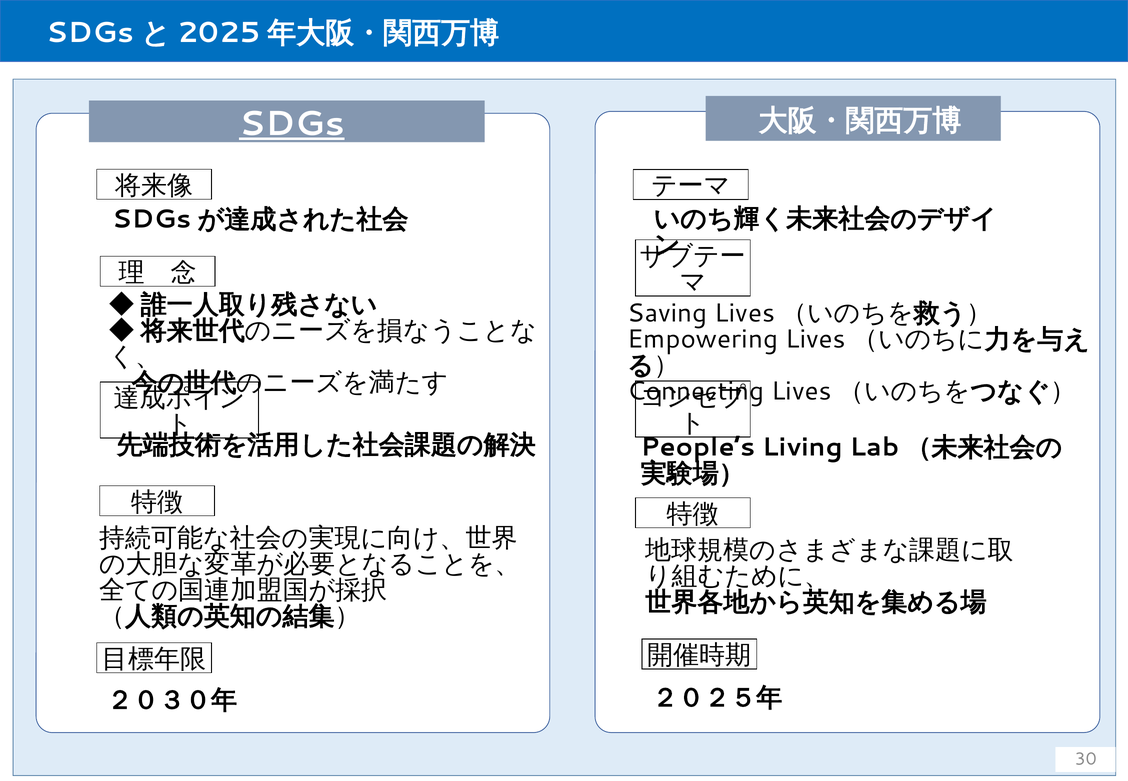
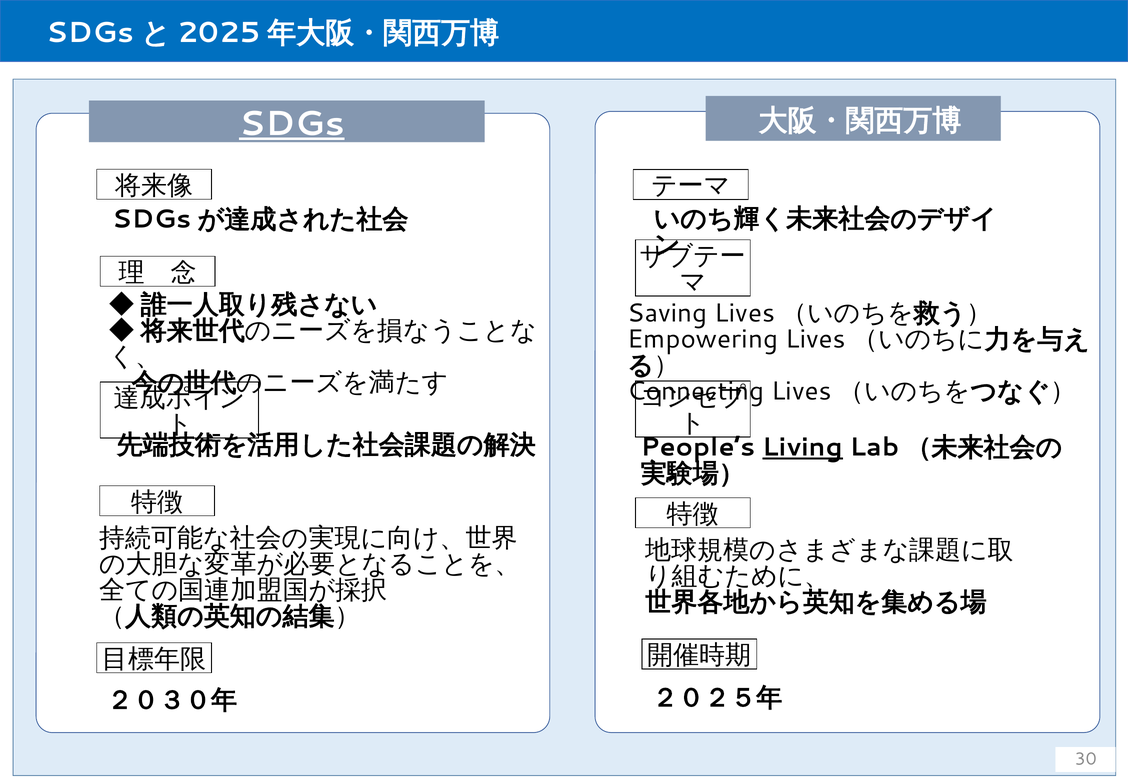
Living underline: none -> present (803, 447)
